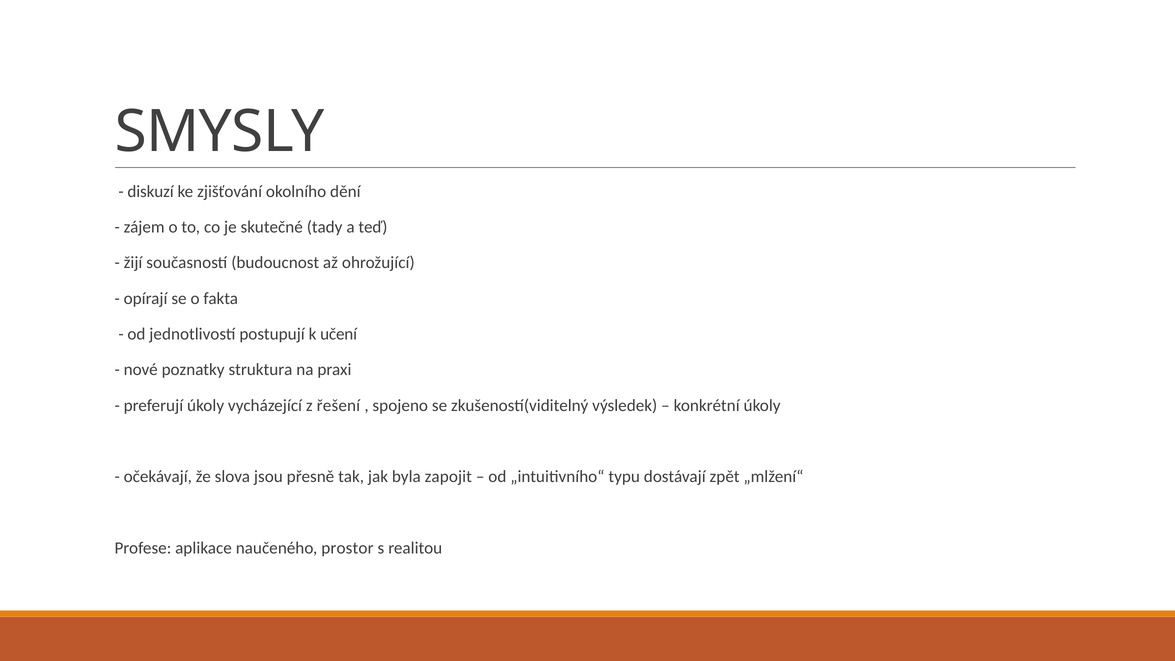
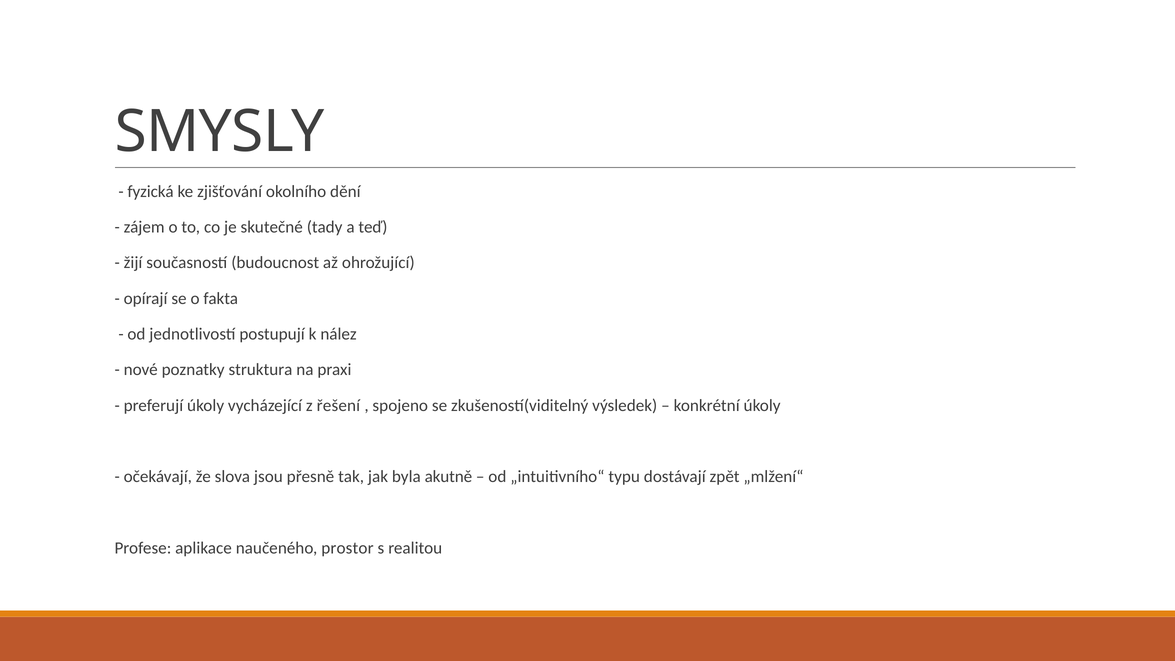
diskuzí: diskuzí -> fyzická (151, 191)
učení: učení -> nález (339, 334)
zapojit: zapojit -> akutně (448, 477)
